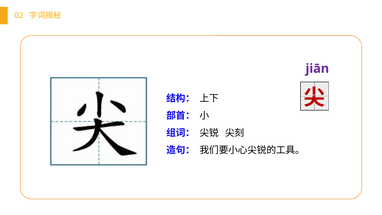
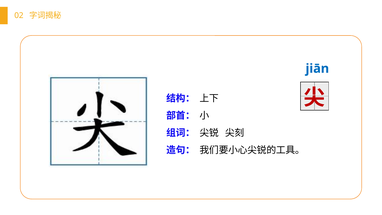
jiān colour: purple -> blue (317, 69)
